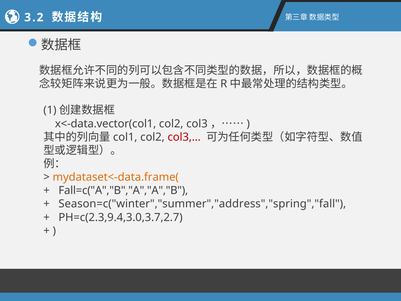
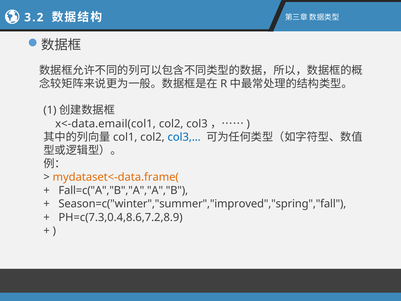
x<-data.vector(col1: x<-data.vector(col1 -> x<-data.email(col1 (105, 124)
col3,… colour: red -> blue (184, 137)
Season=c("winter","summer","address","spring","fall: Season=c("winter","summer","address","spring","fall -> Season=c("winter","summer","improved","spring","fall (202, 204)
PH=c(2.3,9.4,3.0,3.7,2.7: PH=c(2.3,9.4,3.0,3.7,2.7 -> PH=c(7.3,0.4,8.6,7.2,8.9 (121, 217)
